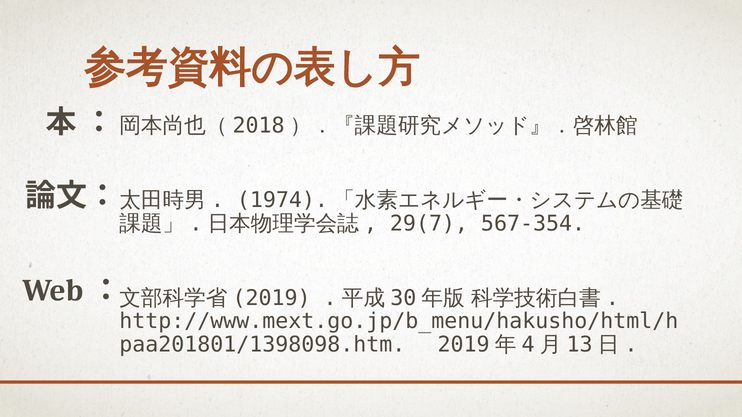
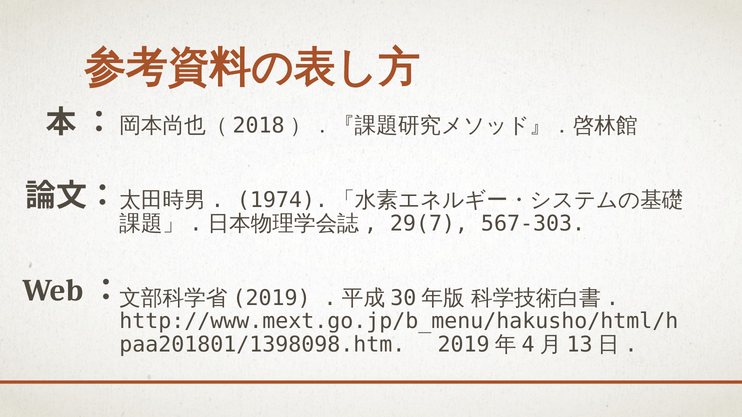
567-354: 567-354 -> 567-303 (533, 224)
